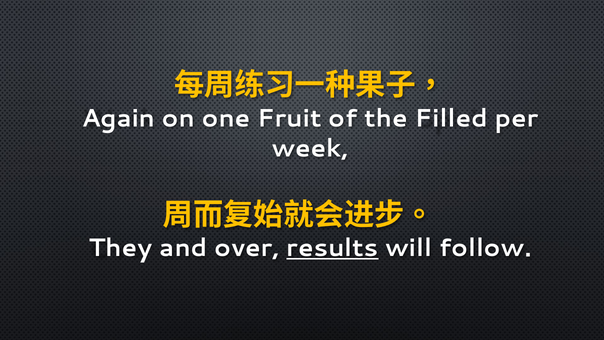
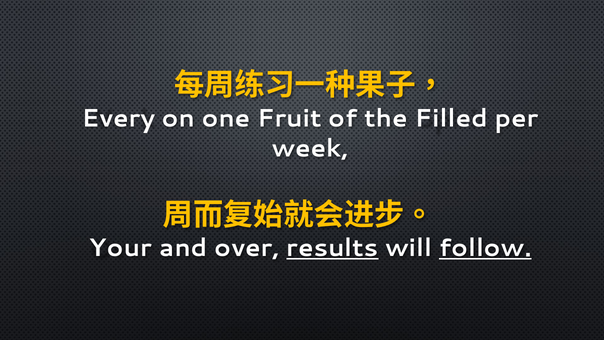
Again: Again -> Every (118, 118)
They: They -> Your (120, 248)
follow underline: none -> present (485, 248)
